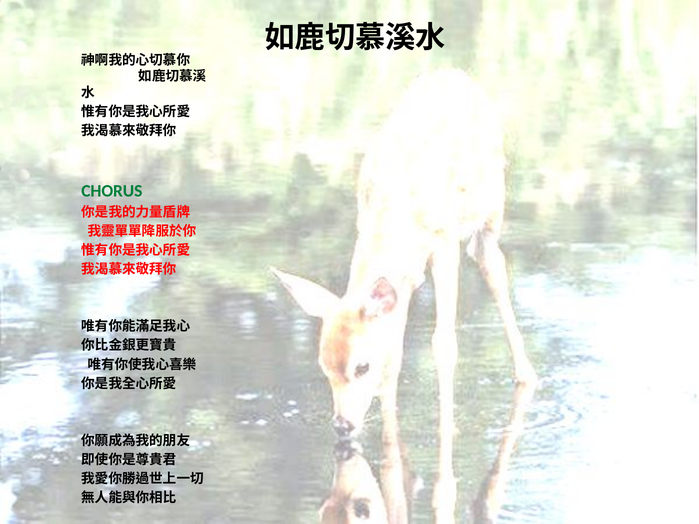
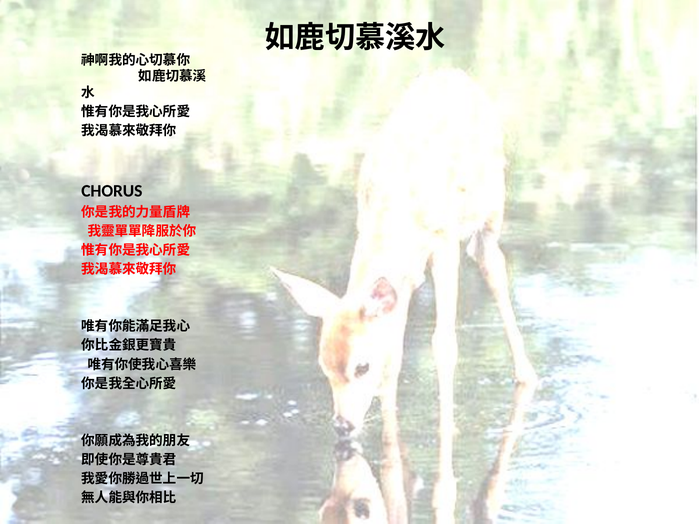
CHORUS colour: green -> black (112, 191)
